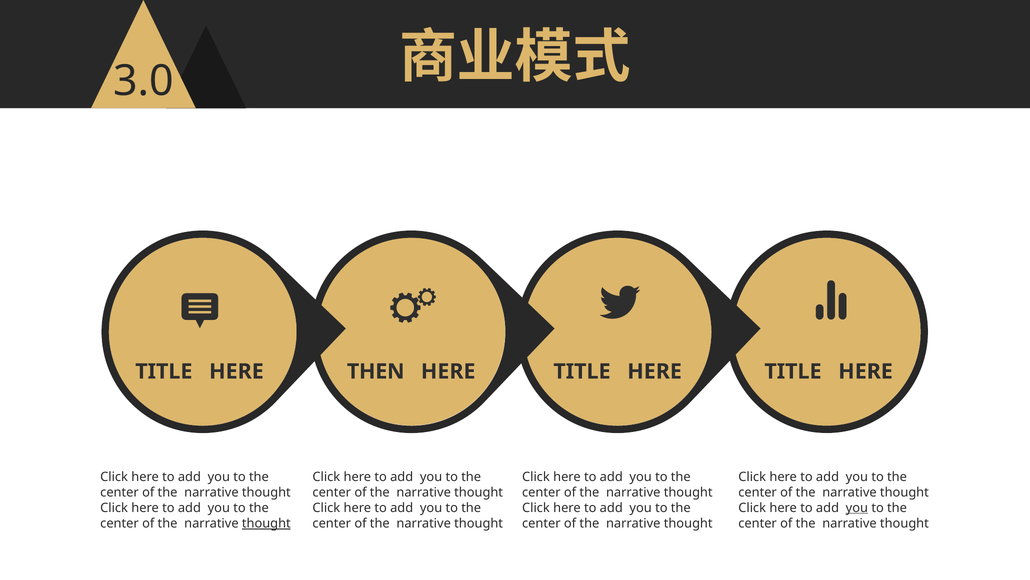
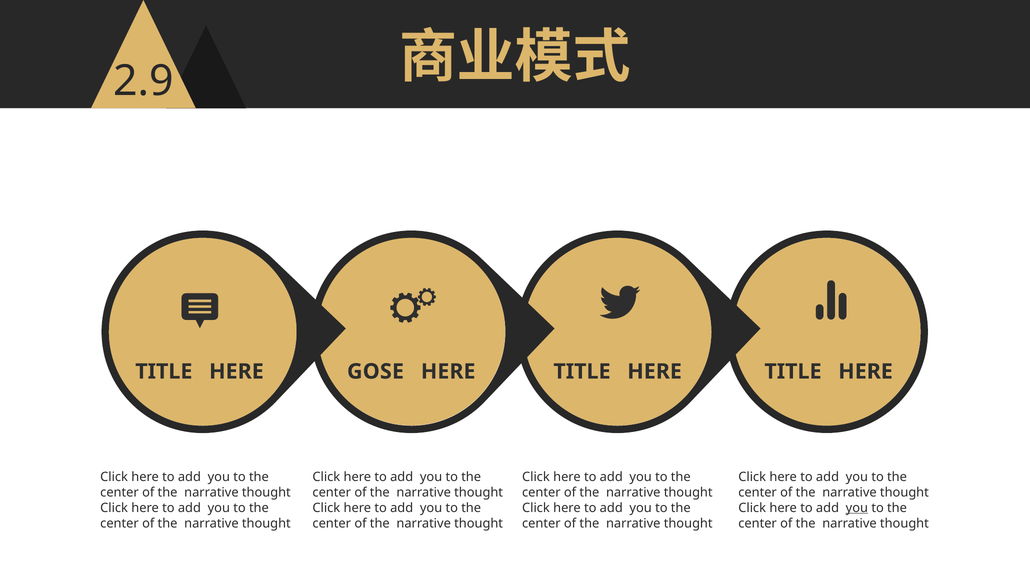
3.0: 3.0 -> 2.9 (143, 81)
THEN: THEN -> GOSE (376, 371)
thought underline: present -> none (266, 523)
